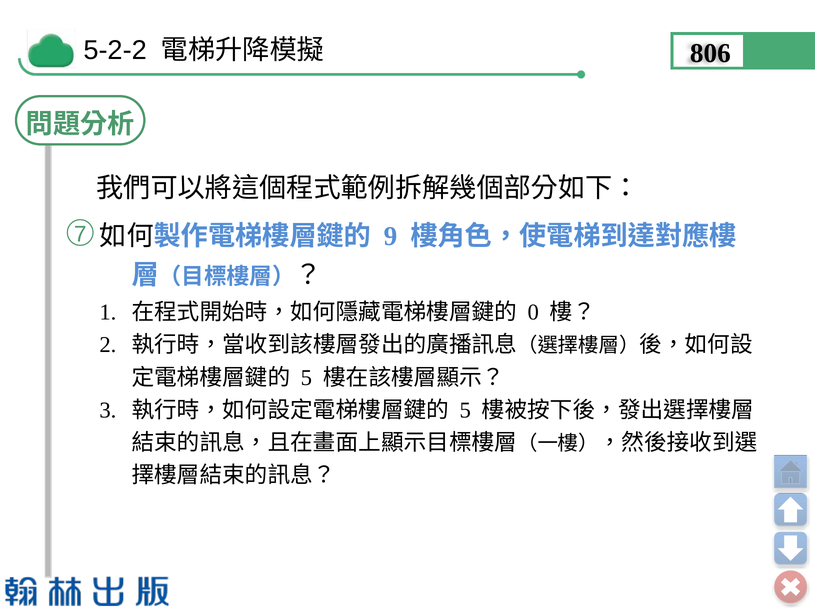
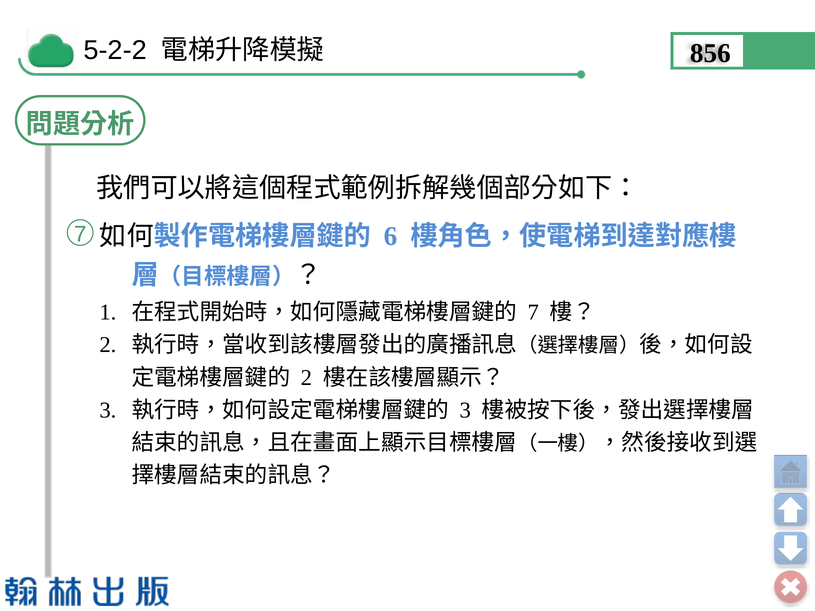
806: 806 -> 856 (710, 53)
9: 9 -> 6 (391, 236)
0: 0 -> 7 (533, 313)
5: 5 -> 2 (306, 378)
5: 5 -> 3 (465, 410)
